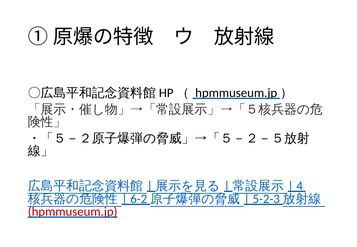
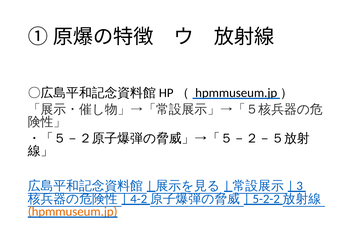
4: 4 -> 3 (300, 186)
6-2: 6-2 -> 4-2 (139, 199)
5-2-3: 5-2-3 -> 5-2-2 (266, 199)
hpmmuseum.jp colour: red -> orange (73, 212)
